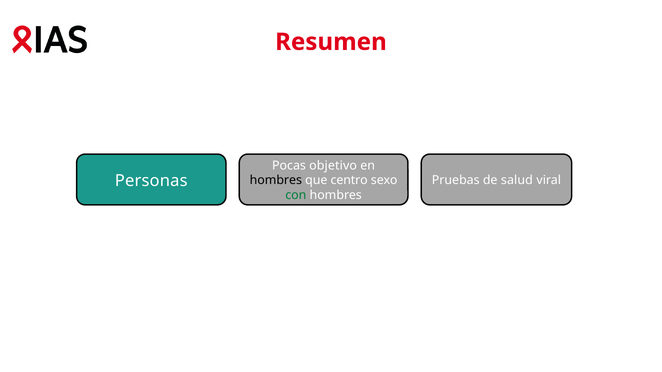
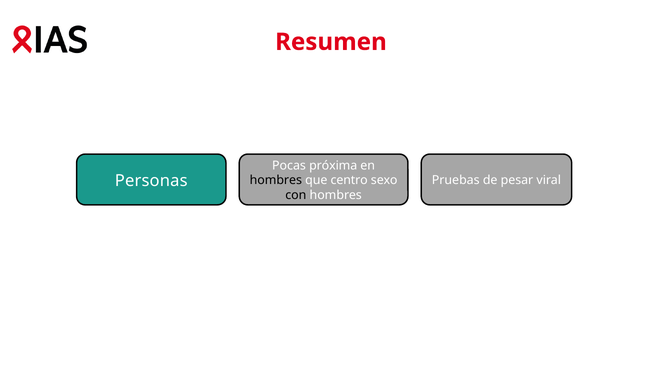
objetivo: objetivo -> próxima (333, 166)
salud: salud -> pesar (517, 181)
con colour: green -> black (296, 195)
